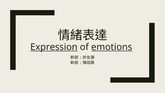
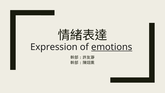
Expression underline: present -> none (54, 47)
